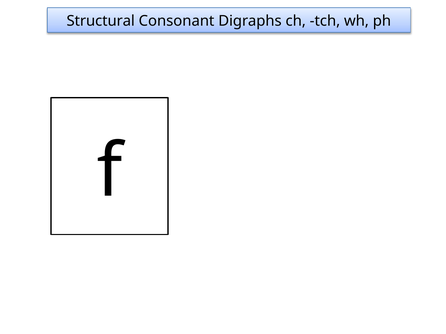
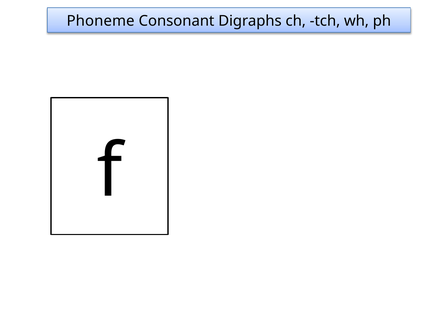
Structural: Structural -> Phoneme (101, 21)
